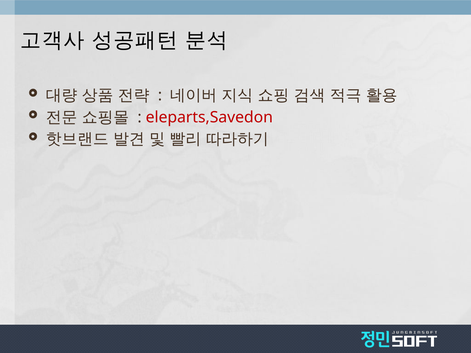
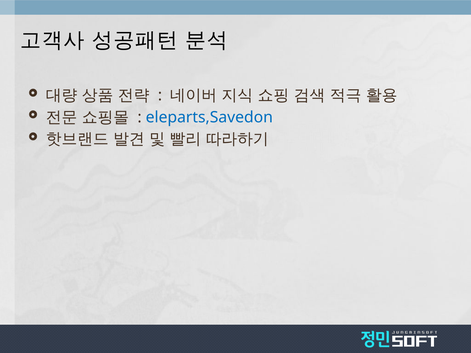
eleparts,Savedon colour: red -> blue (209, 117)
